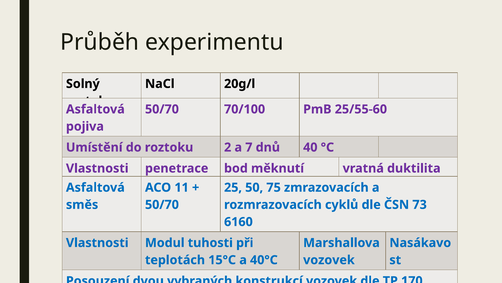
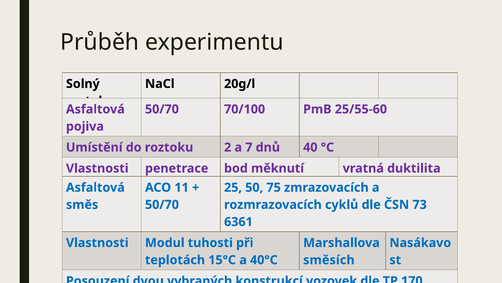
6160: 6160 -> 6361 (238, 221)
vozovek: vozovek -> směsích (329, 259)
